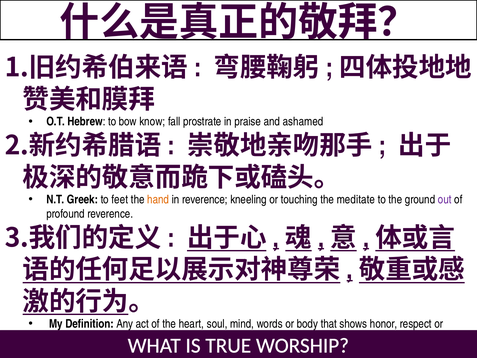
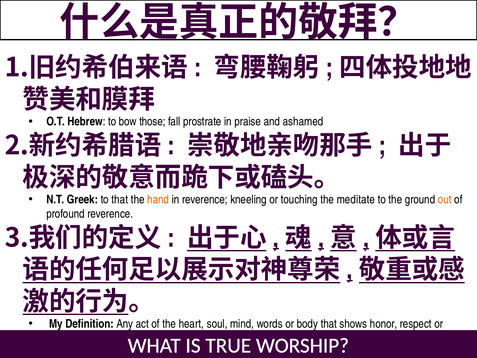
know: know -> those (152, 122)
to feet: feet -> that (120, 200)
out colour: purple -> orange (445, 200)
